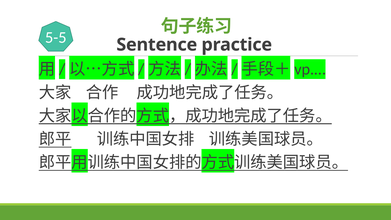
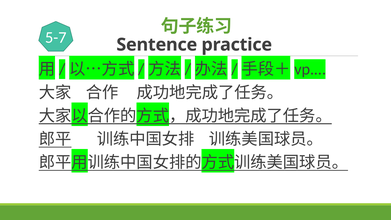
5-5: 5-5 -> 5-7 (56, 37)
